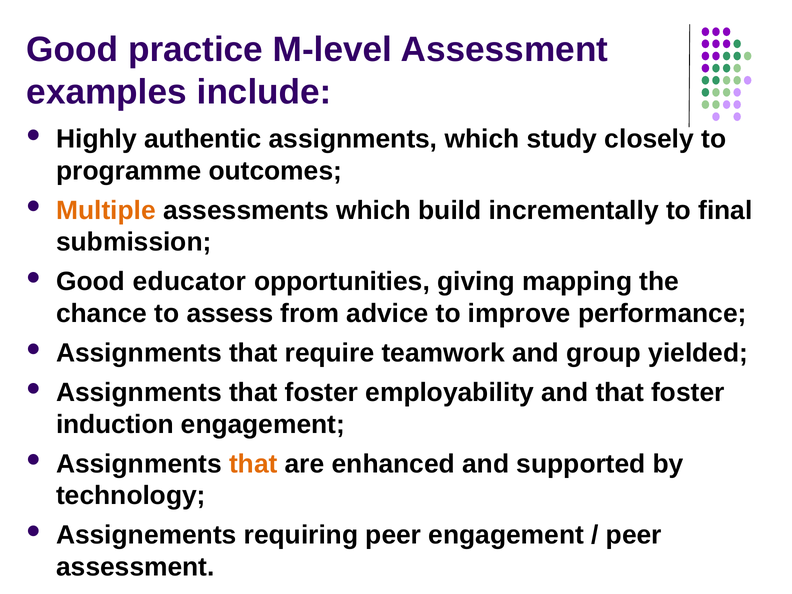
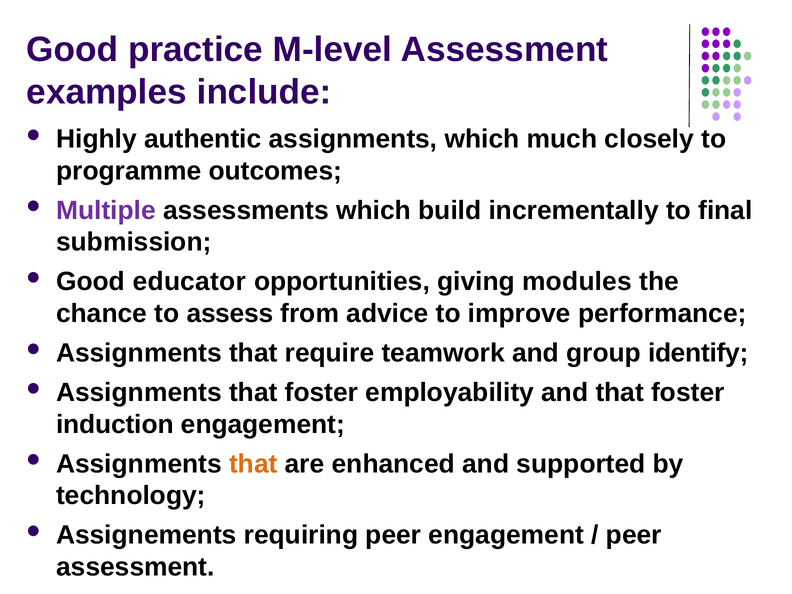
study: study -> much (562, 139)
Multiple colour: orange -> purple (106, 210)
mapping: mapping -> modules (577, 282)
yielded: yielded -> identify (698, 353)
